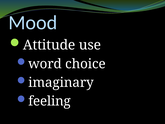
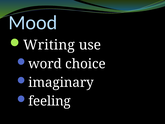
Attitude: Attitude -> Writing (49, 45)
